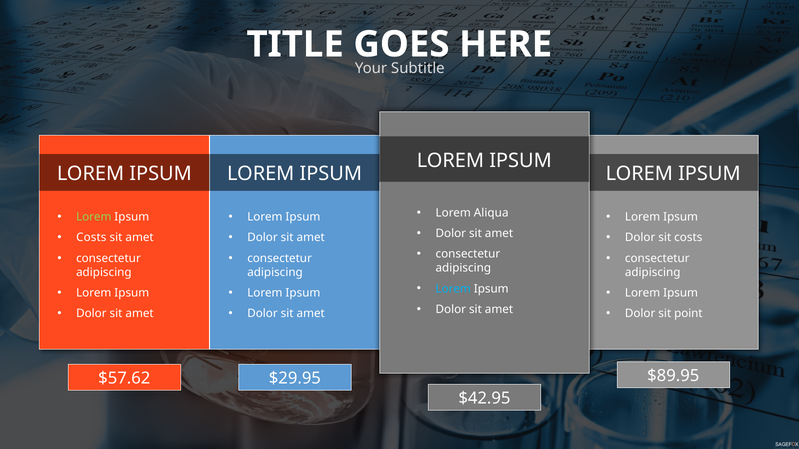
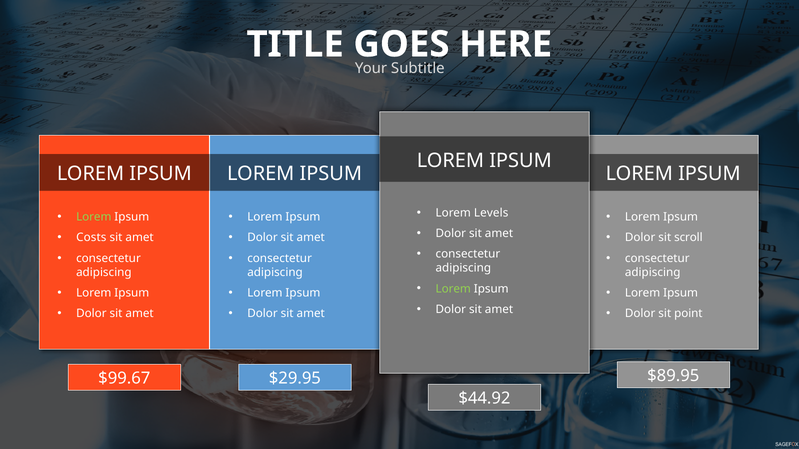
Aliqua: Aliqua -> Levels (491, 213)
sit costs: costs -> scroll (688, 238)
Lorem colour: light blue -> light green (453, 289)
$57.62: $57.62 -> $99.67 (124, 379)
$42.95: $42.95 -> $44.92 (484, 399)
